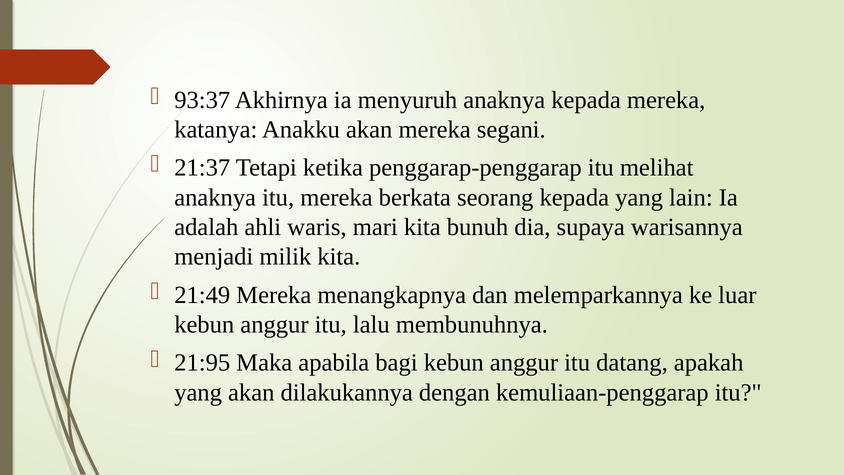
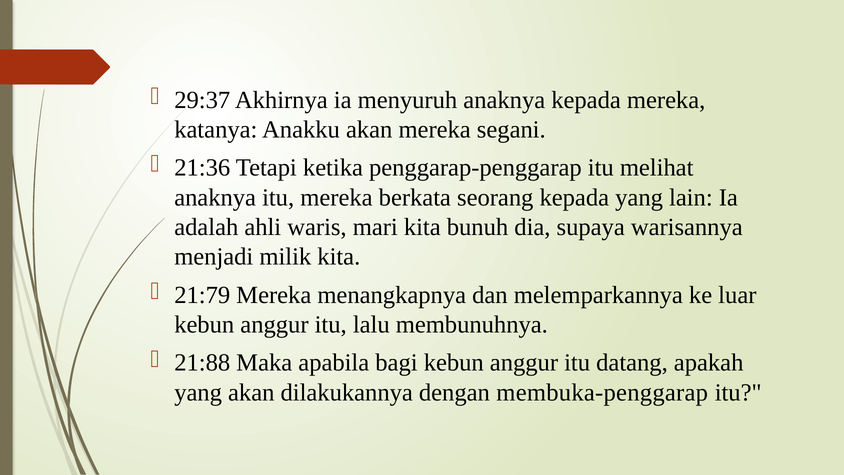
93:37: 93:37 -> 29:37 (202, 100)
21:37: 21:37 -> 21:36 (202, 168)
21:49: 21:49 -> 21:79 (202, 295)
21:95: 21:95 -> 21:88 (202, 363)
kemuliaan-penggarap: kemuliaan-penggarap -> membuka-penggarap (602, 392)
